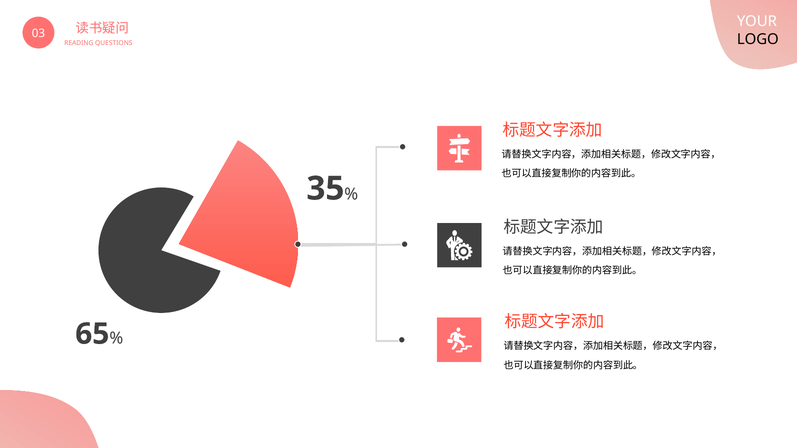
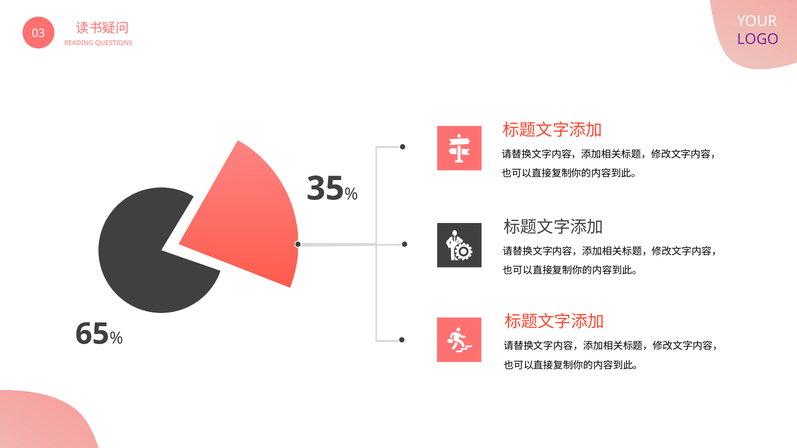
LOGO colour: black -> purple (758, 39)
